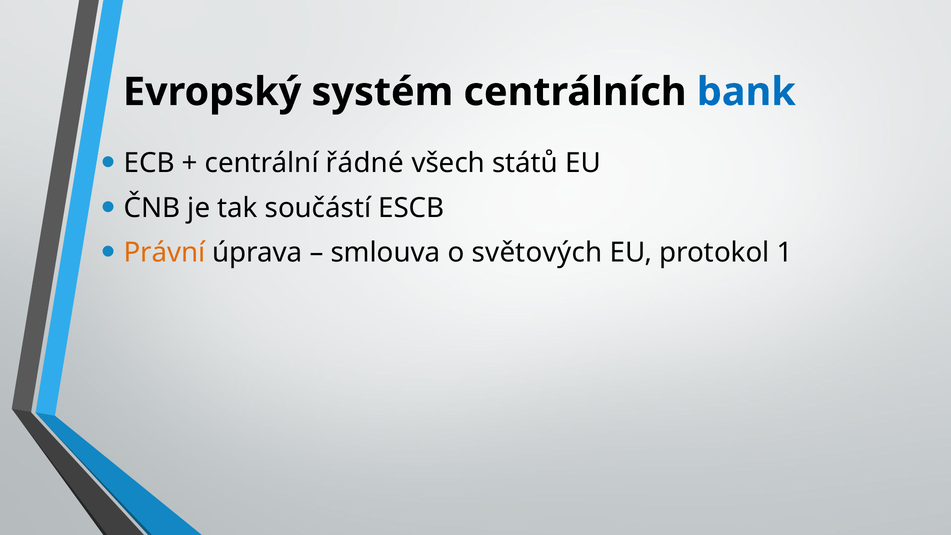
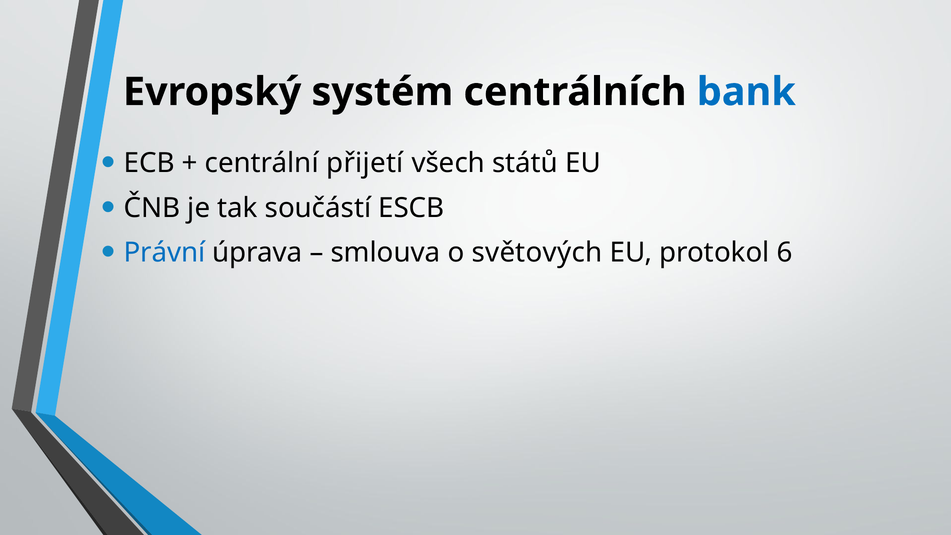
řádné: řádné -> přijetí (365, 163)
Právní colour: orange -> blue (164, 253)
1: 1 -> 6 (785, 253)
